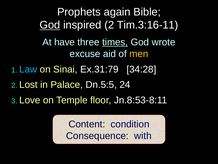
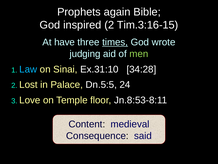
God underline: present -> none (50, 25)
Tim.3:16-11: Tim.3:16-11 -> Tim.3:16-15 (148, 25)
excuse: excuse -> judging (85, 54)
men colour: yellow -> light green (139, 54)
Ex.31:79: Ex.31:79 -> Ex.31:10 (99, 69)
condition: condition -> medieval (130, 124)
with: with -> said (143, 135)
